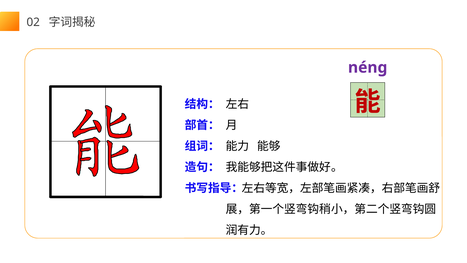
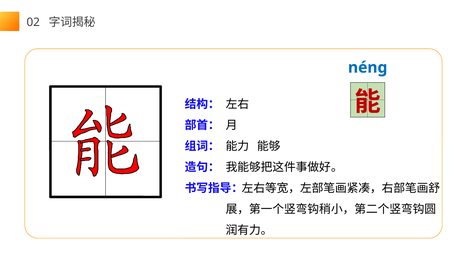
néng colour: purple -> blue (368, 67)
